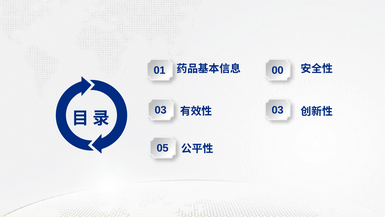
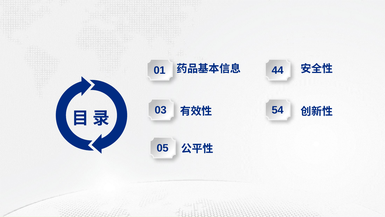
00: 00 -> 44 (278, 70)
03 03: 03 -> 54 (278, 110)
